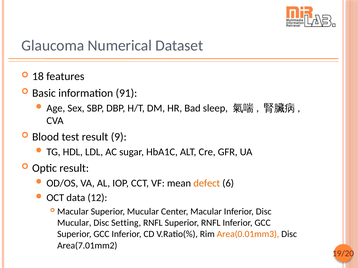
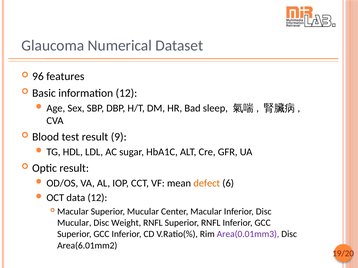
18: 18 -> 96 (38, 77)
information 91: 91 -> 12 (126, 93)
Setting: Setting -> Weight (126, 223)
Area(0.01mm3 colour: orange -> purple (248, 235)
Area(7.01mm2: Area(7.01mm2 -> Area(6.01mm2 (87, 246)
